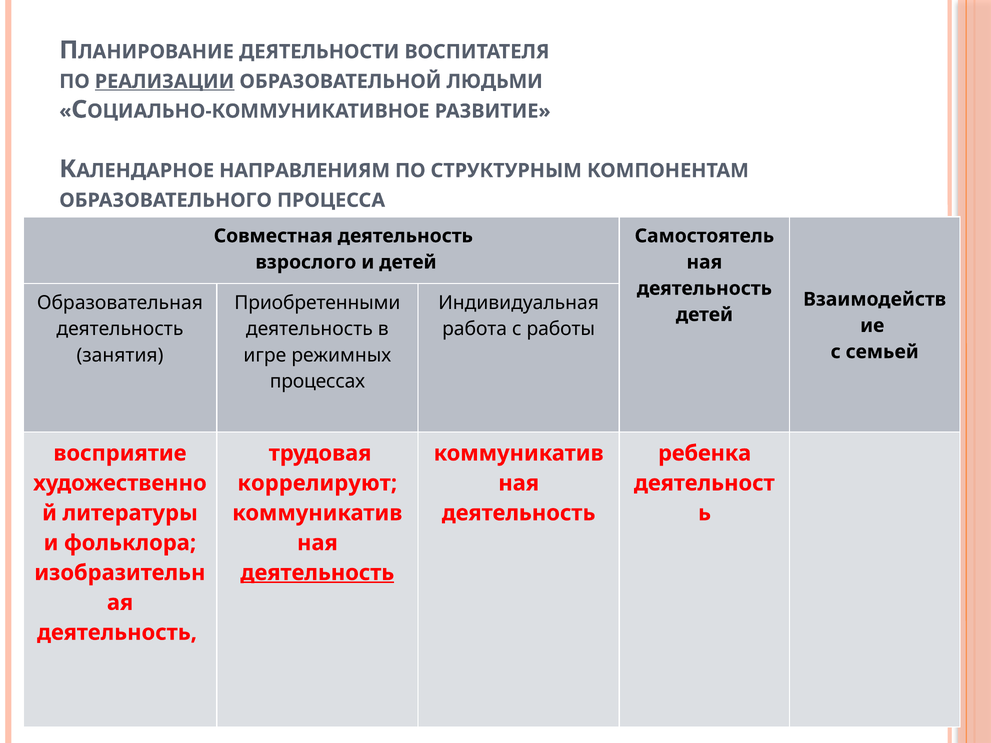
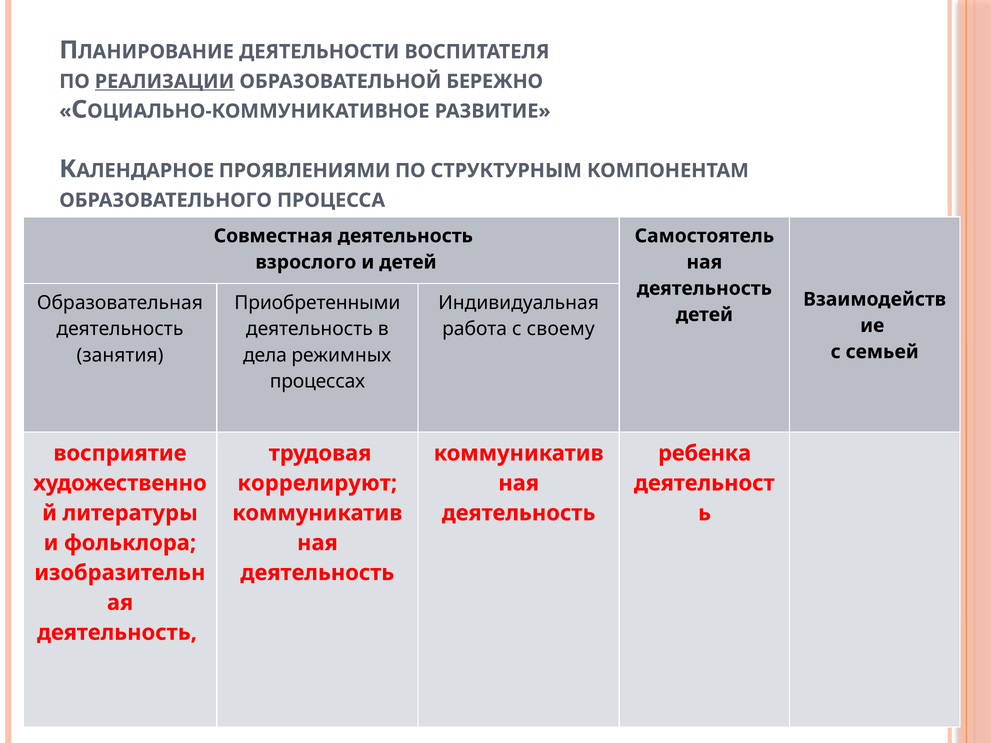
ЛЮДЬМИ: ЛЮДЬМИ -> БЕРЕЖНО (495, 81)
НАПРАВЛЕНИЯМ: НАПРАВЛЕНИЯМ -> ПРОЯВЛЕНИЯМИ (305, 171)
работы: работы -> своему (561, 329)
игре: игре -> дела (265, 355)
деятельность underline: present -> none (317, 573)
